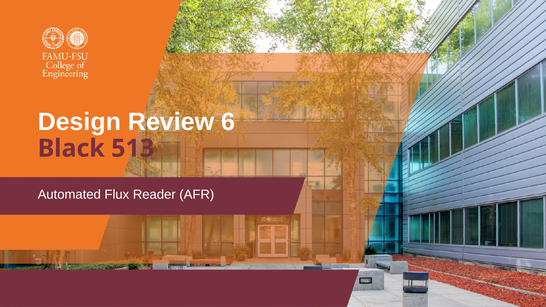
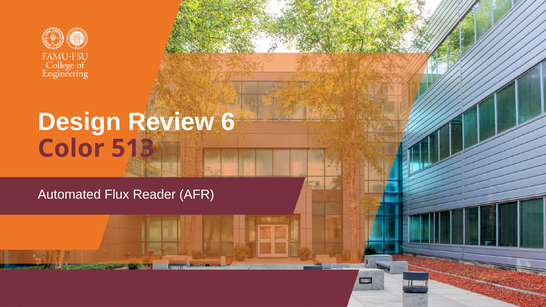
Black: Black -> Color (71, 148)
